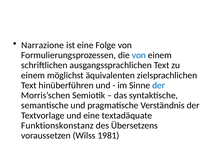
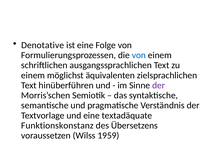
Narrazione: Narrazione -> Denotative (43, 45)
der colour: blue -> purple (159, 86)
1981: 1981 -> 1959 (108, 136)
